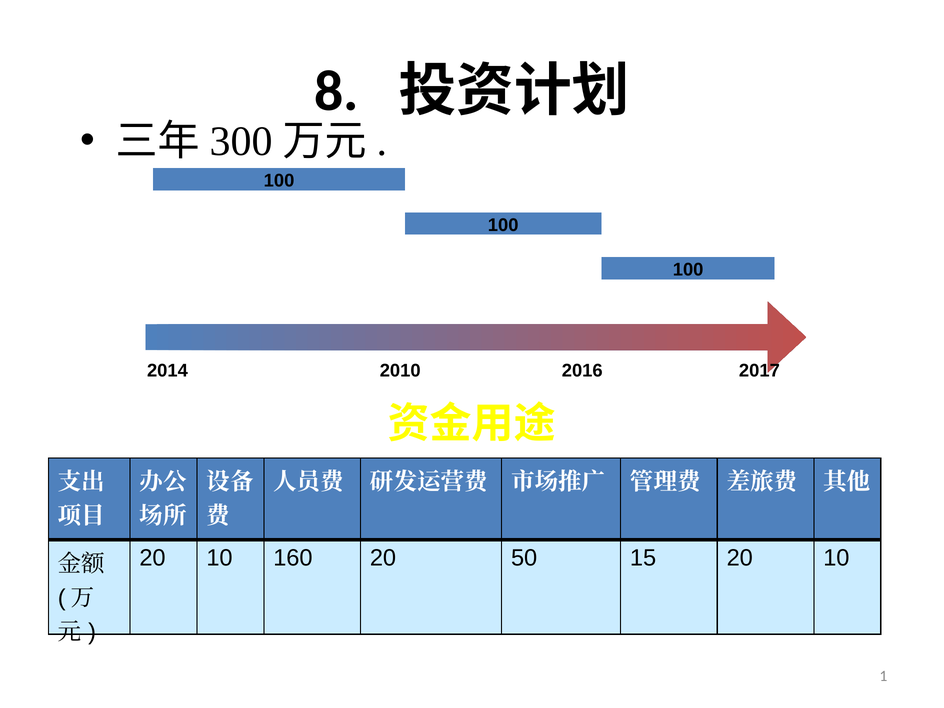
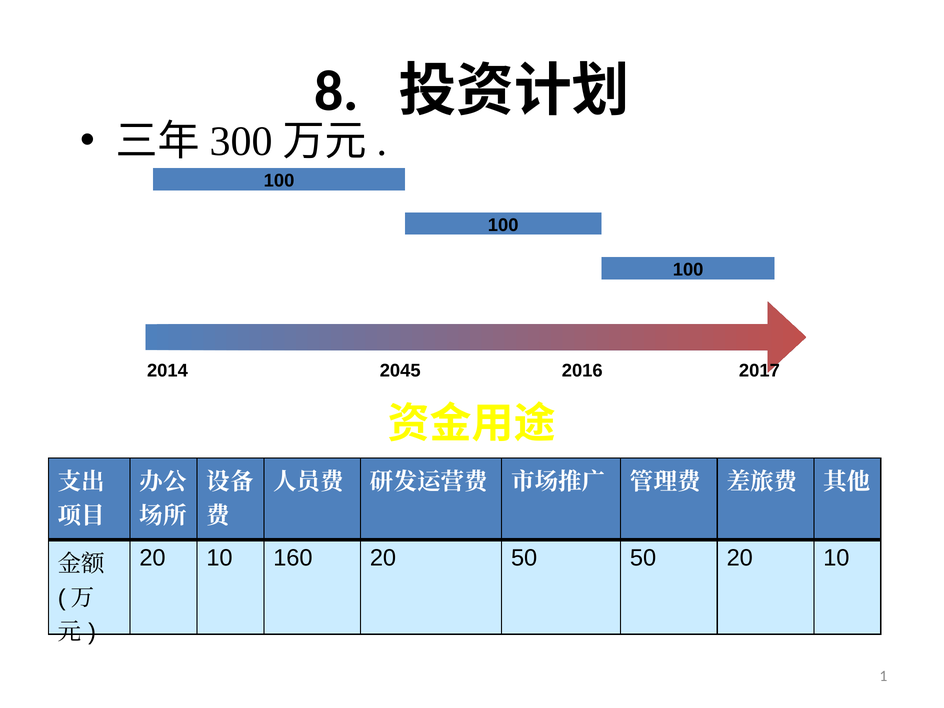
2010: 2010 -> 2045 (400, 371)
50 15: 15 -> 50 (643, 558)
